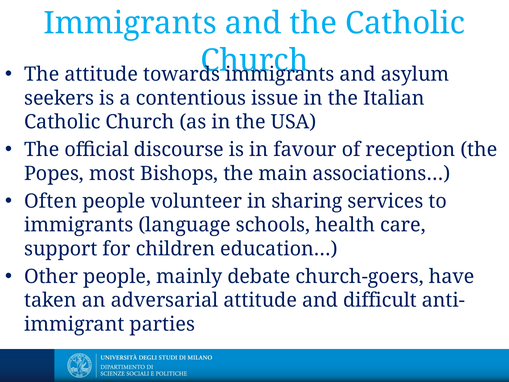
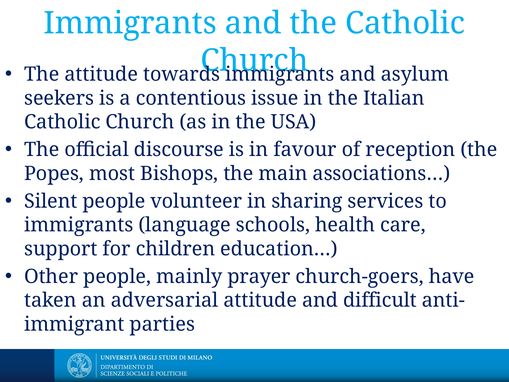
Often: Often -> Silent (51, 201)
debate: debate -> prayer (259, 276)
